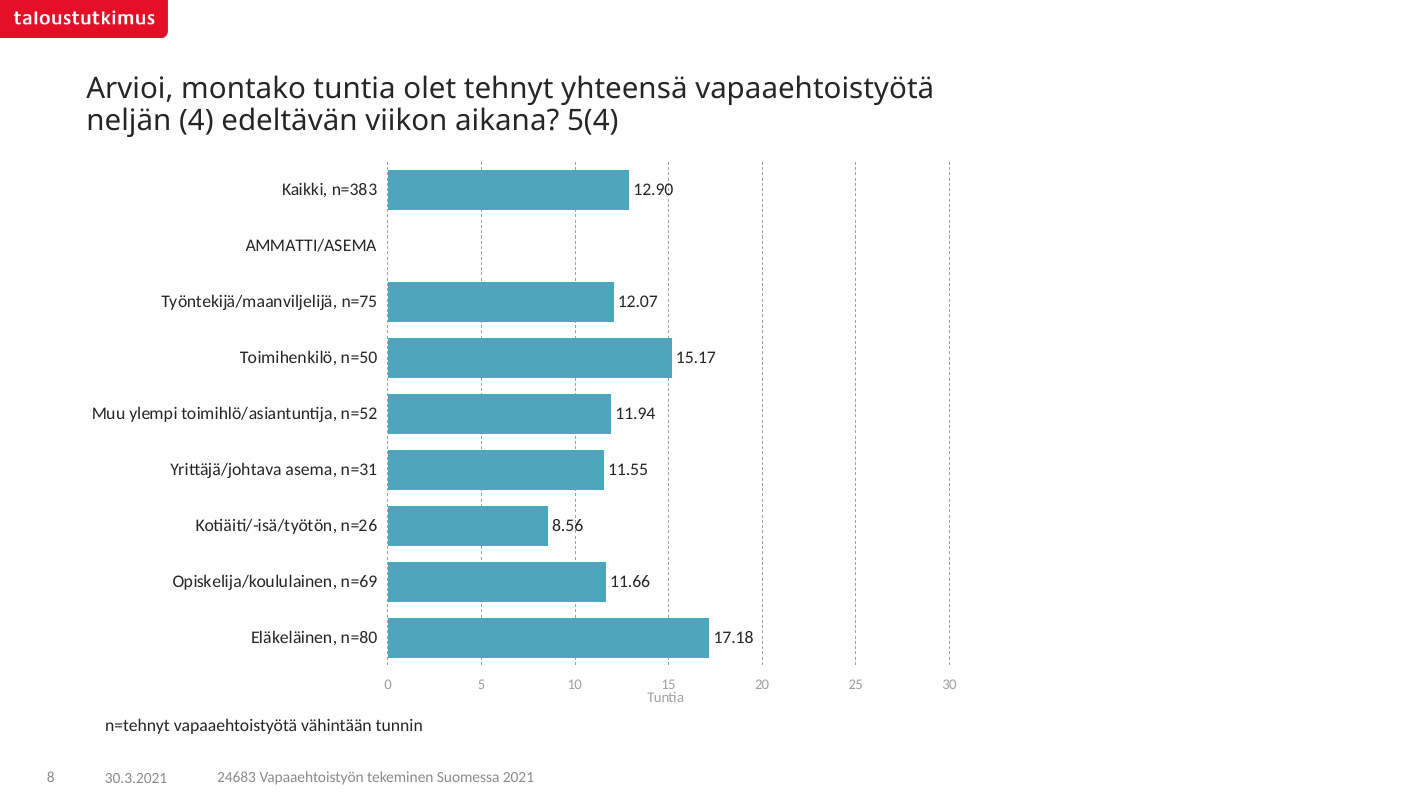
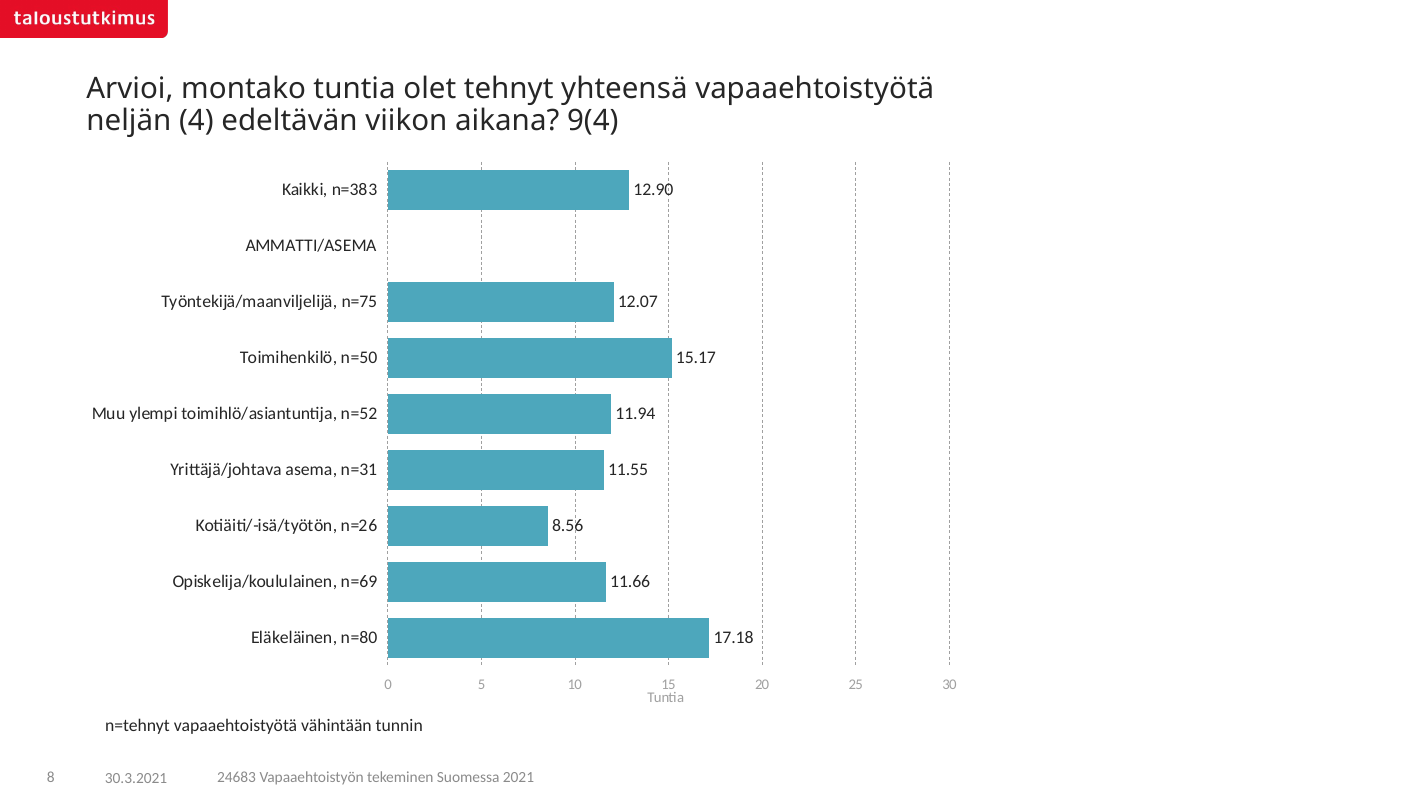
5(4: 5(4 -> 9(4 (593, 121)
